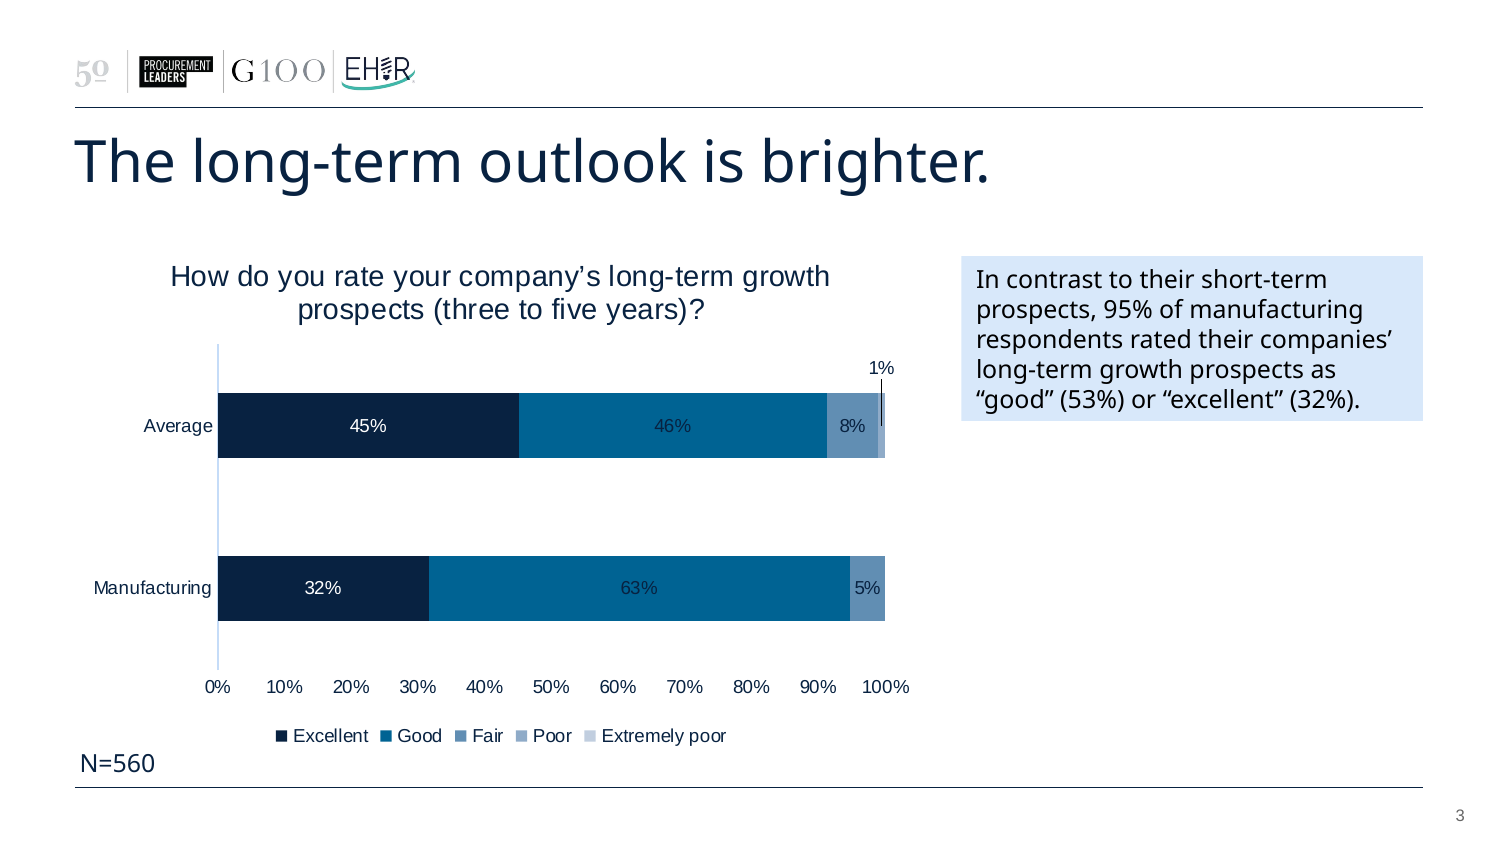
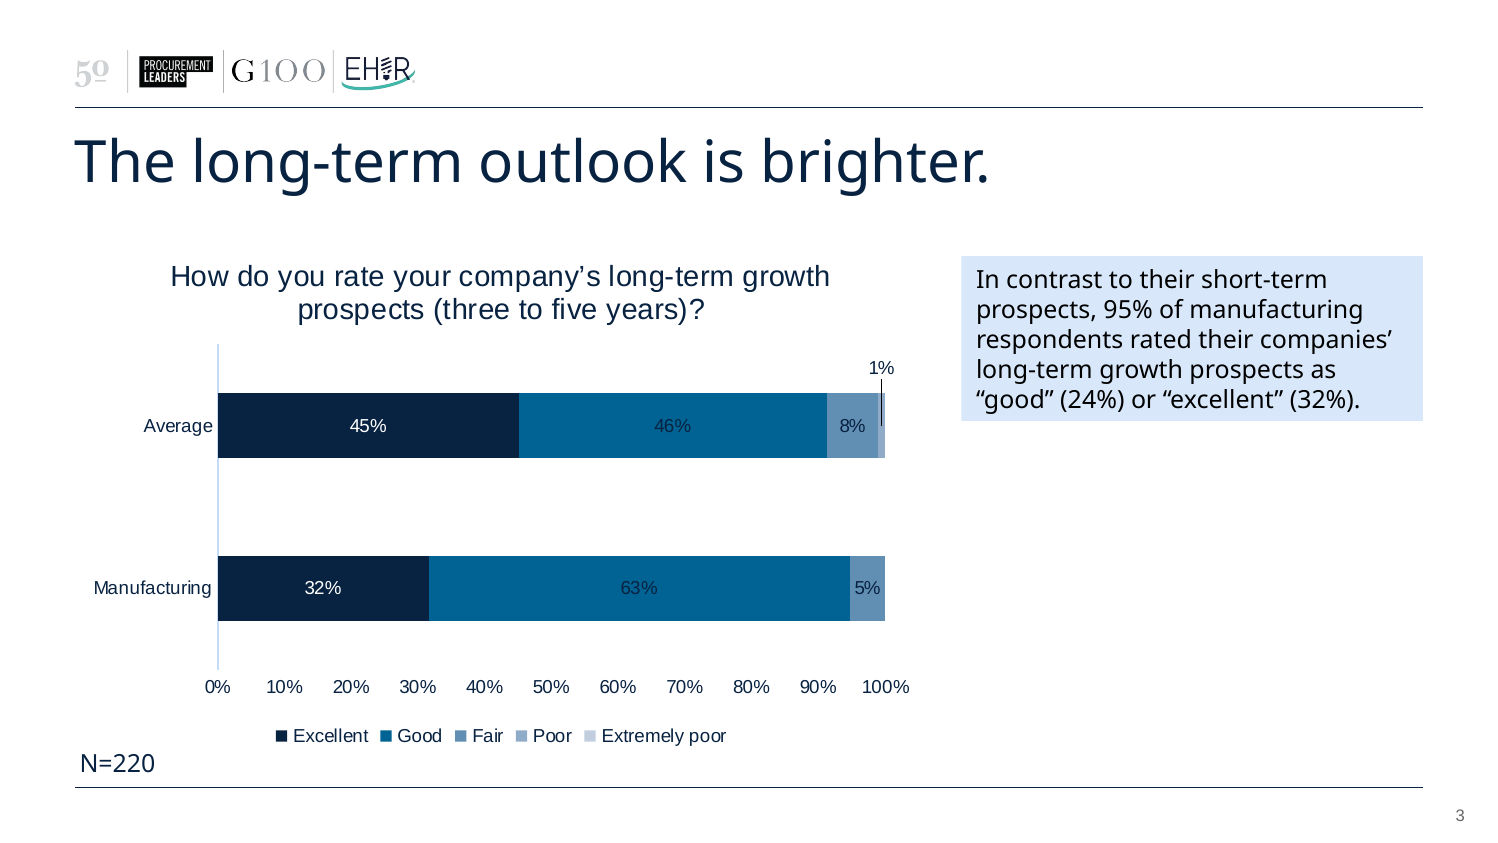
53%: 53% -> 24% (1092, 400)
N=560: N=560 -> N=220 (118, 764)
